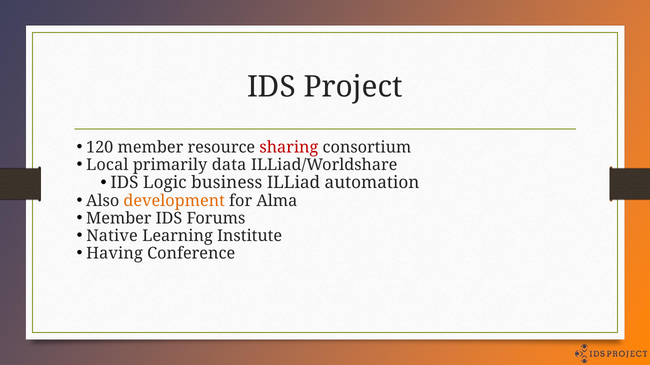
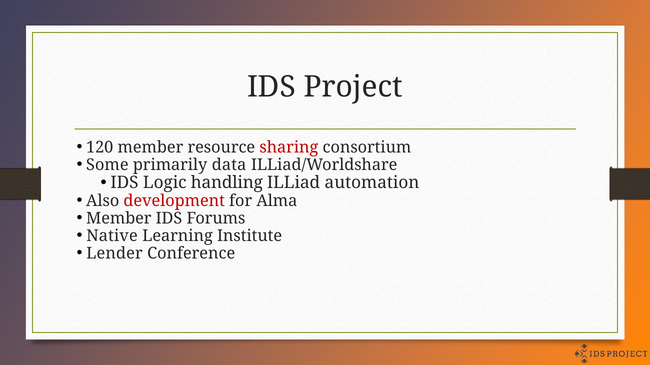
Local: Local -> Some (107, 165)
business: business -> handling (227, 183)
development colour: orange -> red (174, 201)
Having: Having -> Lender (114, 254)
